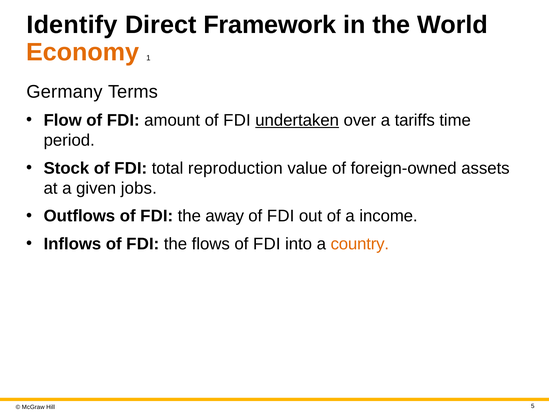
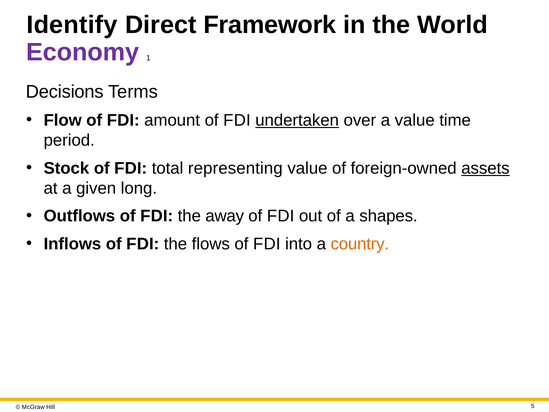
Economy colour: orange -> purple (83, 52)
Germany: Germany -> Decisions (65, 92)
a tariffs: tariffs -> value (415, 120)
reproduction: reproduction -> representing (235, 168)
assets underline: none -> present (485, 168)
jobs: jobs -> long (139, 188)
income: income -> shapes (389, 216)
